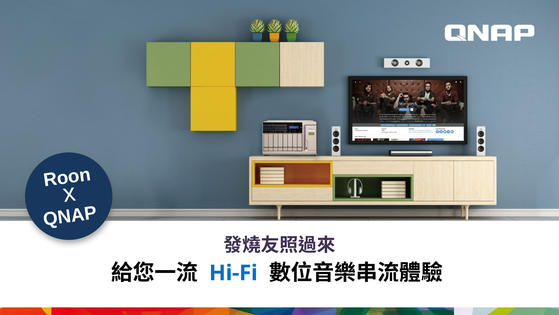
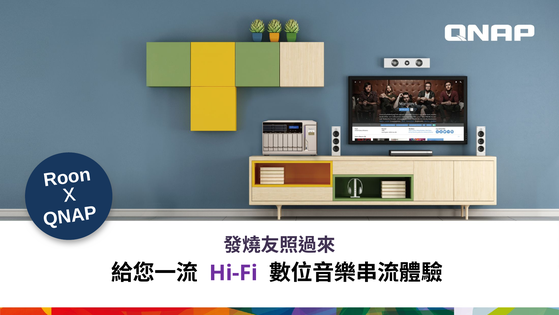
Hi-Fi colour: blue -> purple (233, 273)
